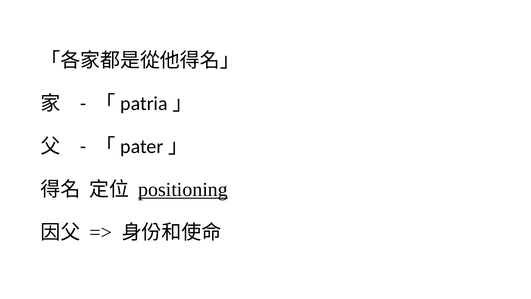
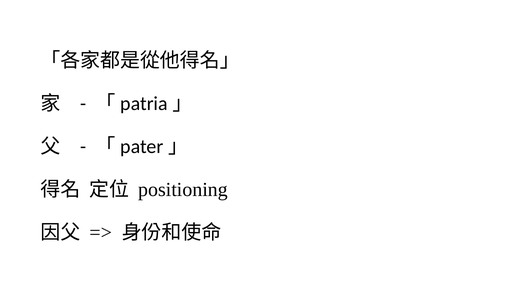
positioning underline: present -> none (183, 189)
